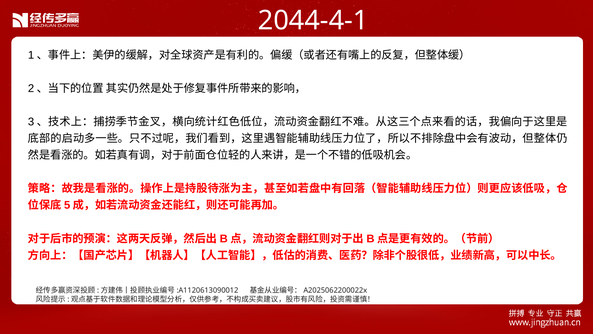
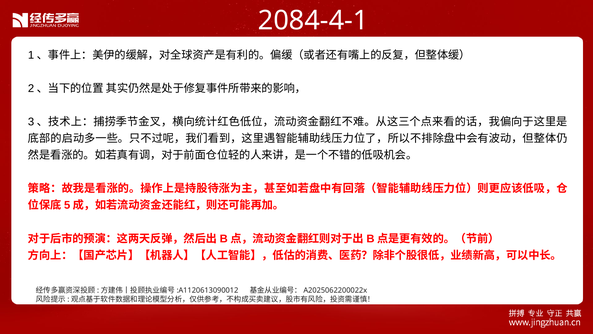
2044-4-1: 2044-4-1 -> 2084-4-1 (313, 20)
